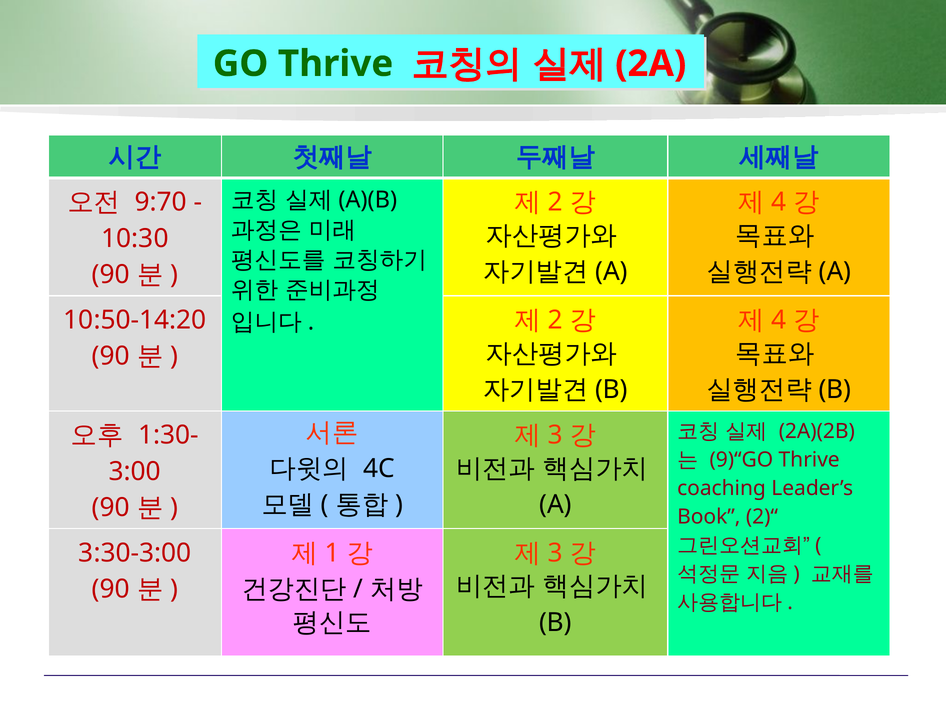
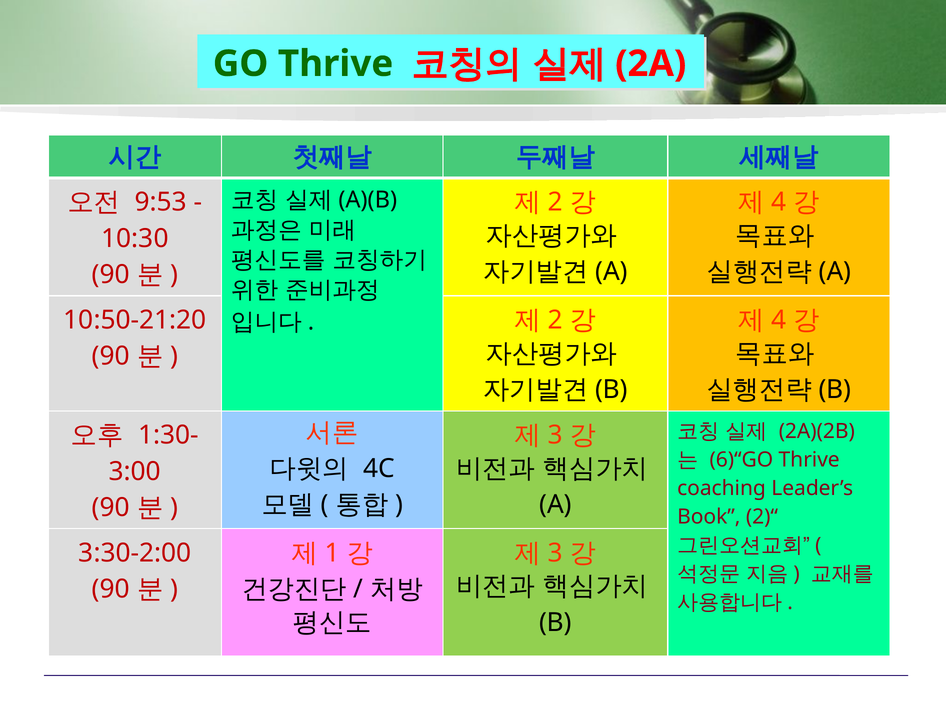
9:70: 9:70 -> 9:53 (161, 202)
10:50-14:20: 10:50-14:20 -> 10:50-21:20 (135, 320)
9)“GO: 9)“GO -> 6)“GO (741, 459)
3:30-3:00: 3:30-3:00 -> 3:30-2:00 (135, 553)
